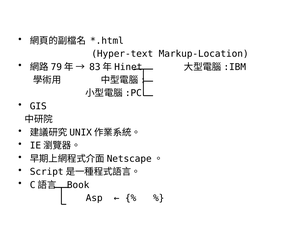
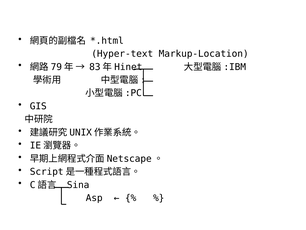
Book: Book -> Sina (78, 185)
